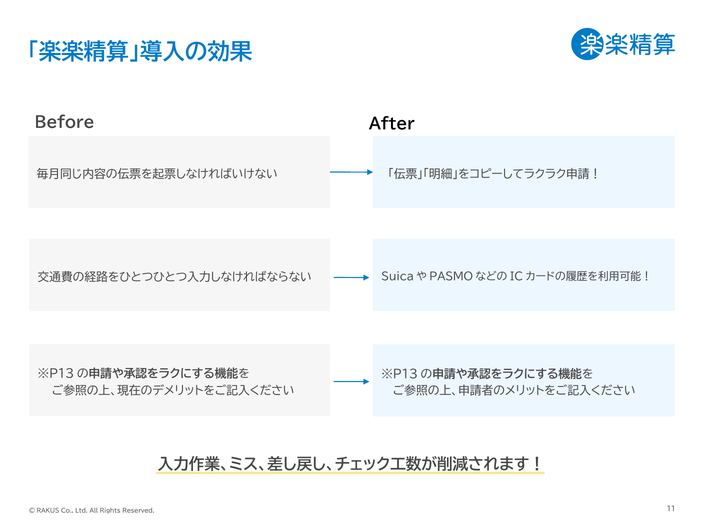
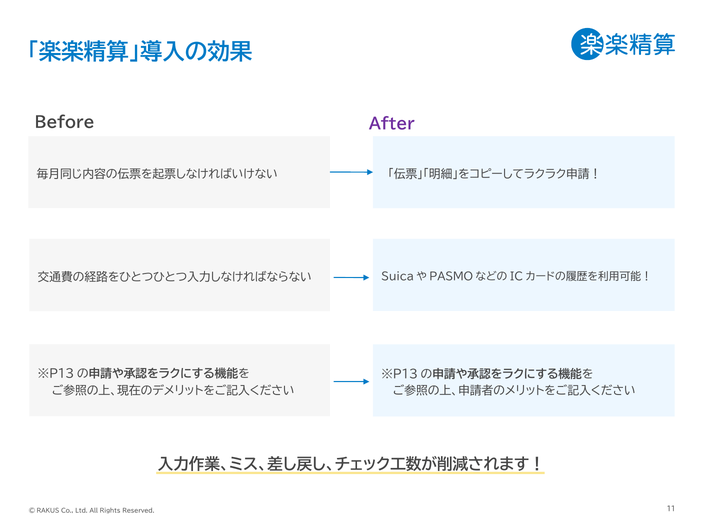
After colour: black -> purple (392, 124)
